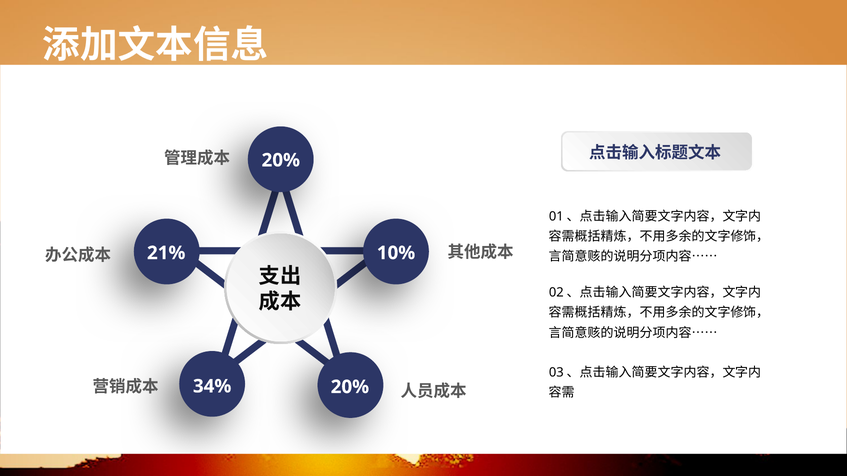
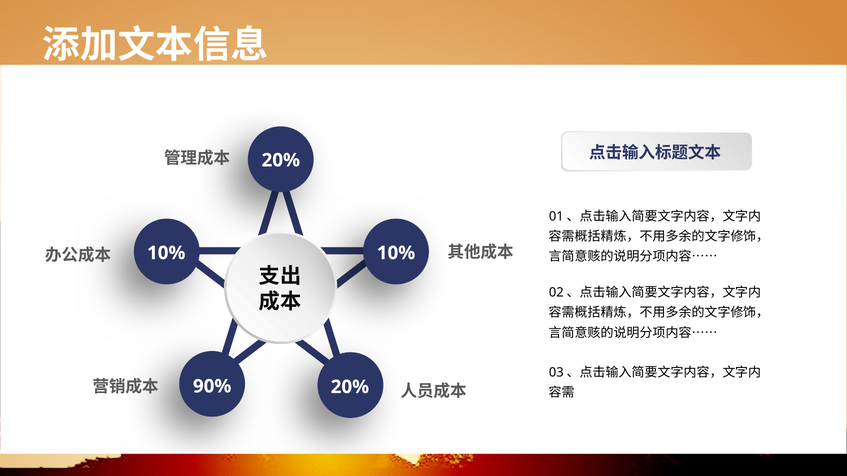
21%: 21% -> 10% (166, 253)
34%: 34% -> 90% (212, 387)
